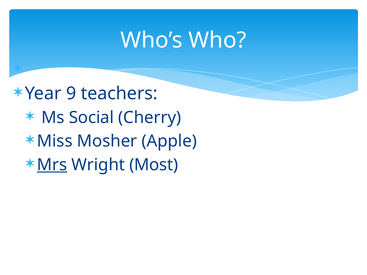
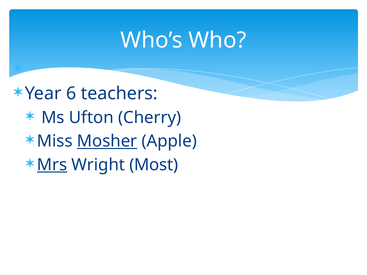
9: 9 -> 6 (71, 94)
Social: Social -> Ufton (91, 118)
Mosher underline: none -> present (107, 141)
